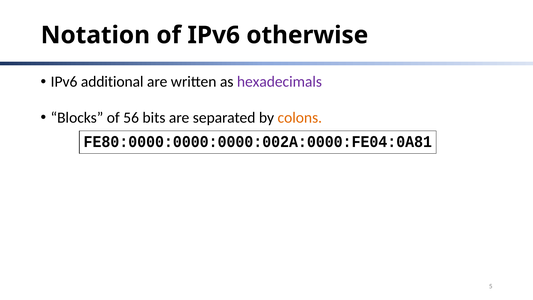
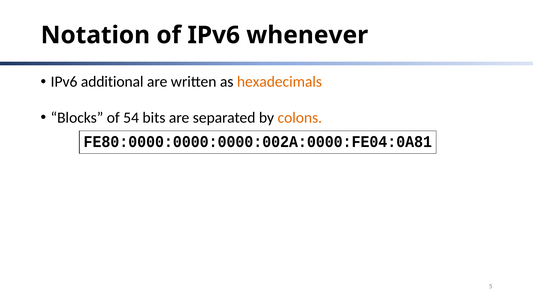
otherwise: otherwise -> whenever (307, 35)
hexadecimals colour: purple -> orange (279, 82)
56: 56 -> 54 (131, 118)
